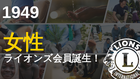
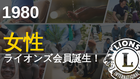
1949: 1949 -> 1980 (21, 12)
